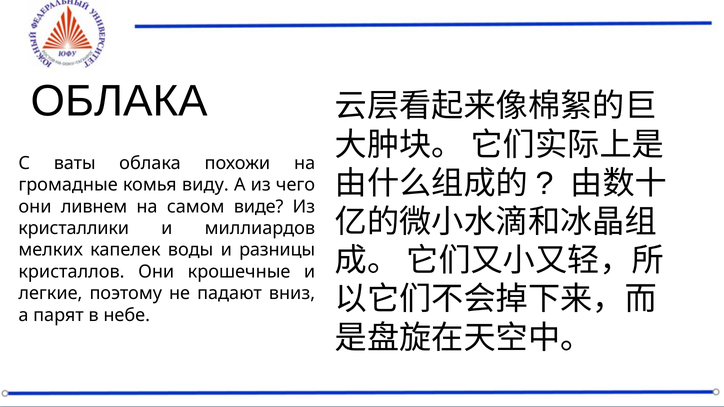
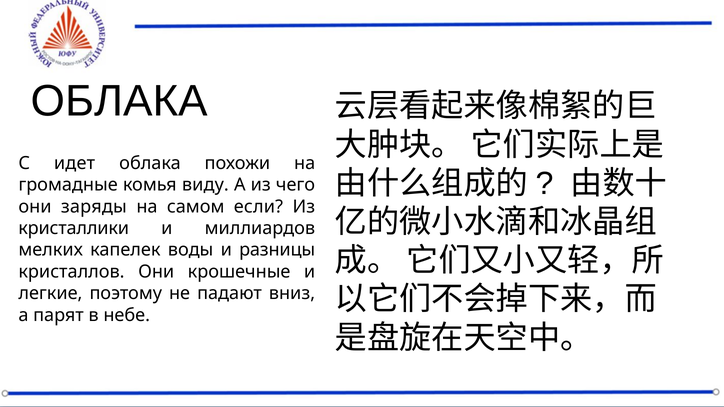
ваты: ваты -> идет (75, 163)
ливнем: ливнем -> заряды (94, 207)
виде: виде -> если (258, 207)
